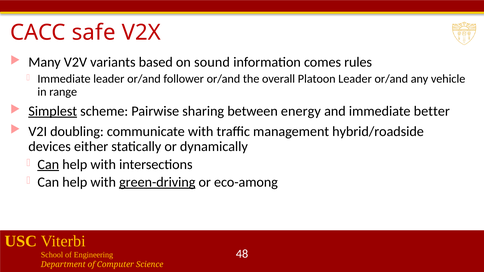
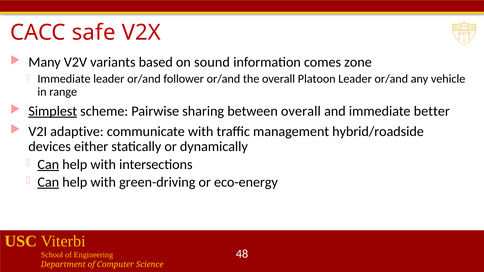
rules: rules -> zone (358, 62)
between energy: energy -> overall (301, 111)
doubling: doubling -> adaptive (77, 131)
Can underline: none -> present (48, 182)
green-driving underline: present -> none (157, 182)
eco-among: eco-among -> eco-energy (246, 182)
